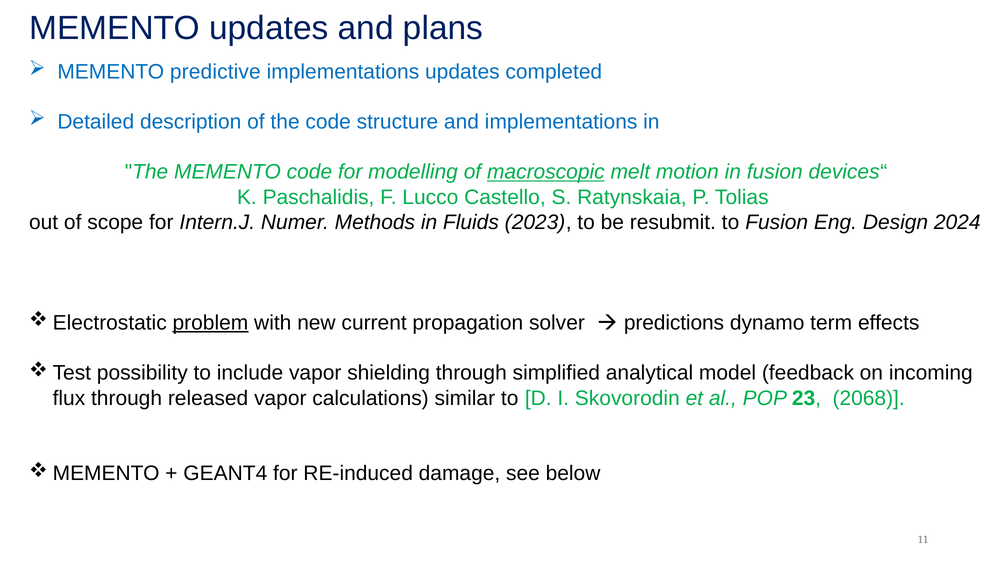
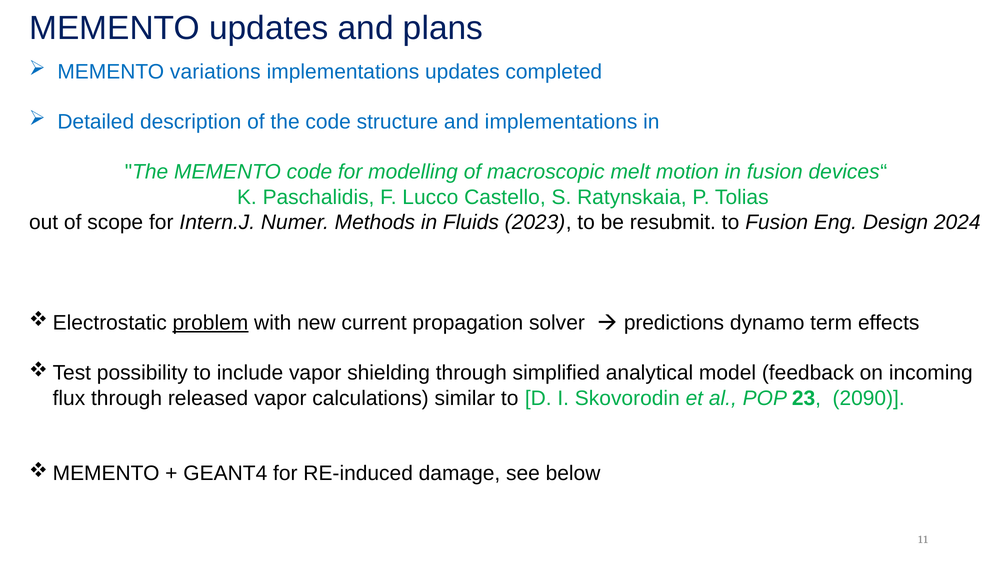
predictive: predictive -> variations (215, 72)
macroscopic underline: present -> none (546, 172)
2068: 2068 -> 2090 (869, 398)
